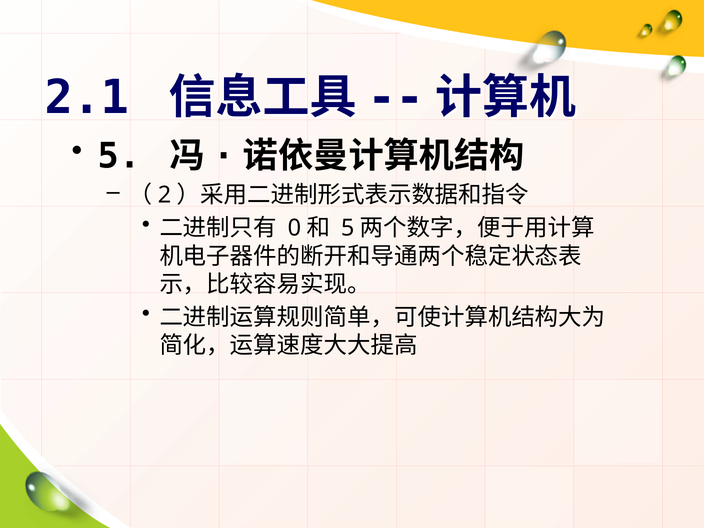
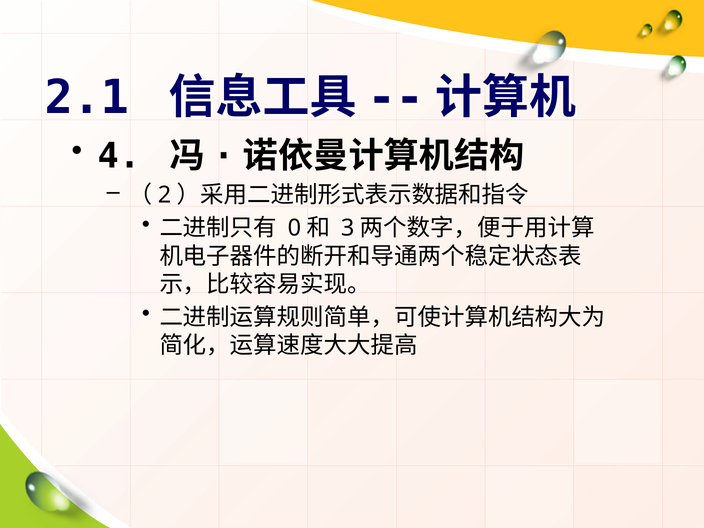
5: 5 -> 4 (119, 156)
5: 5 -> 3 (348, 228)
